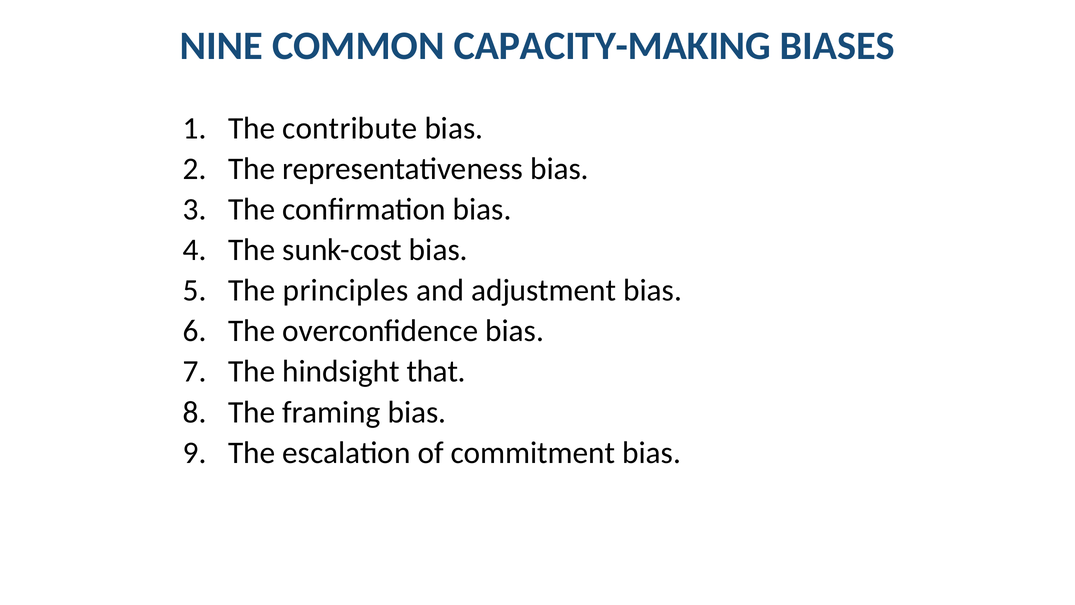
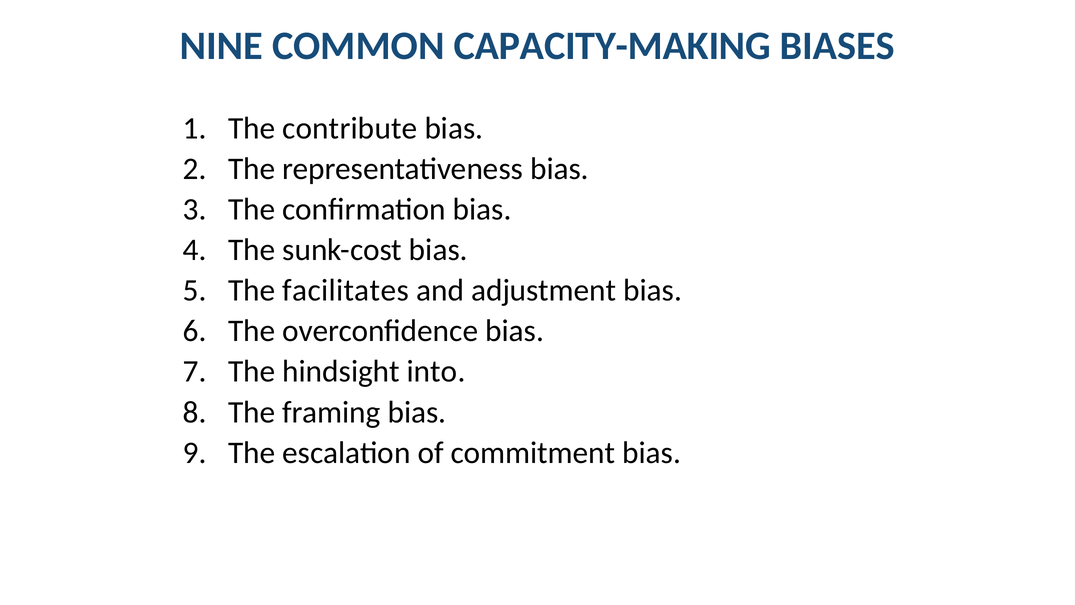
principles: principles -> facilitates (346, 290)
that: that -> into (436, 371)
